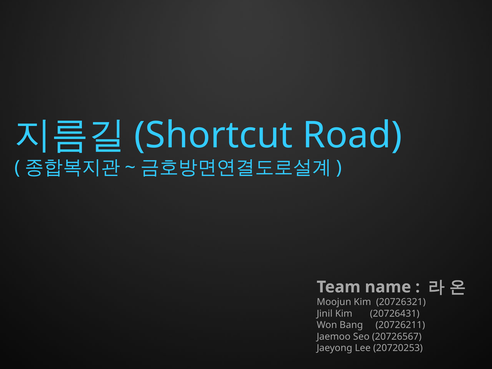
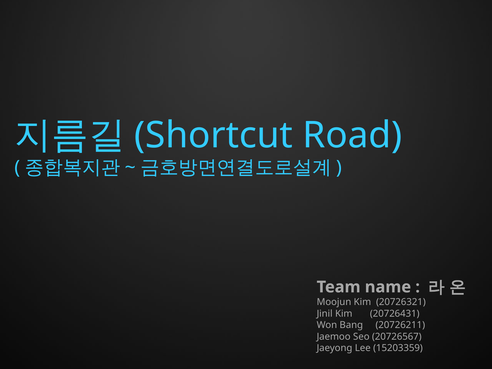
20720253: 20720253 -> 15203359 (398, 348)
